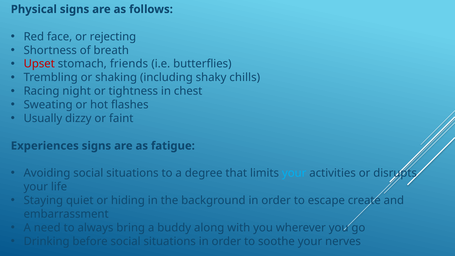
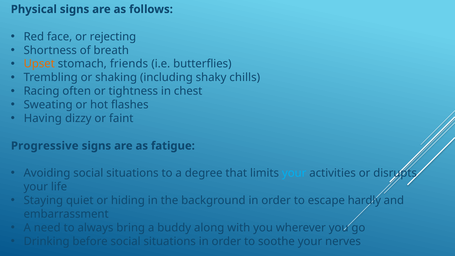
Upset colour: red -> orange (39, 64)
night: night -> often (77, 91)
Usually: Usually -> Having (43, 118)
Experiences: Experiences -> Progressive (45, 146)
create: create -> hardly (364, 200)
